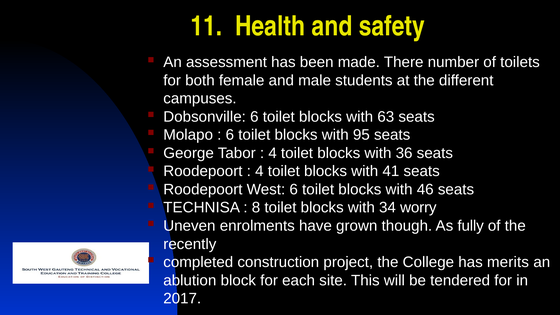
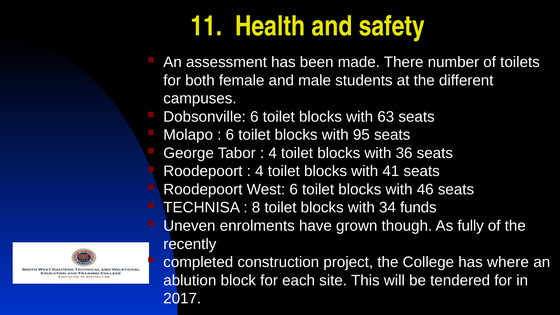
worry: worry -> funds (418, 208)
merits: merits -> where (508, 262)
